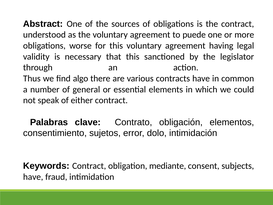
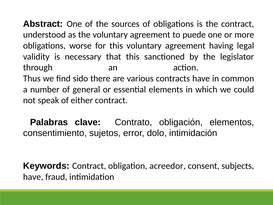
algo: algo -> sido (80, 78)
mediante: mediante -> acreedor (168, 166)
